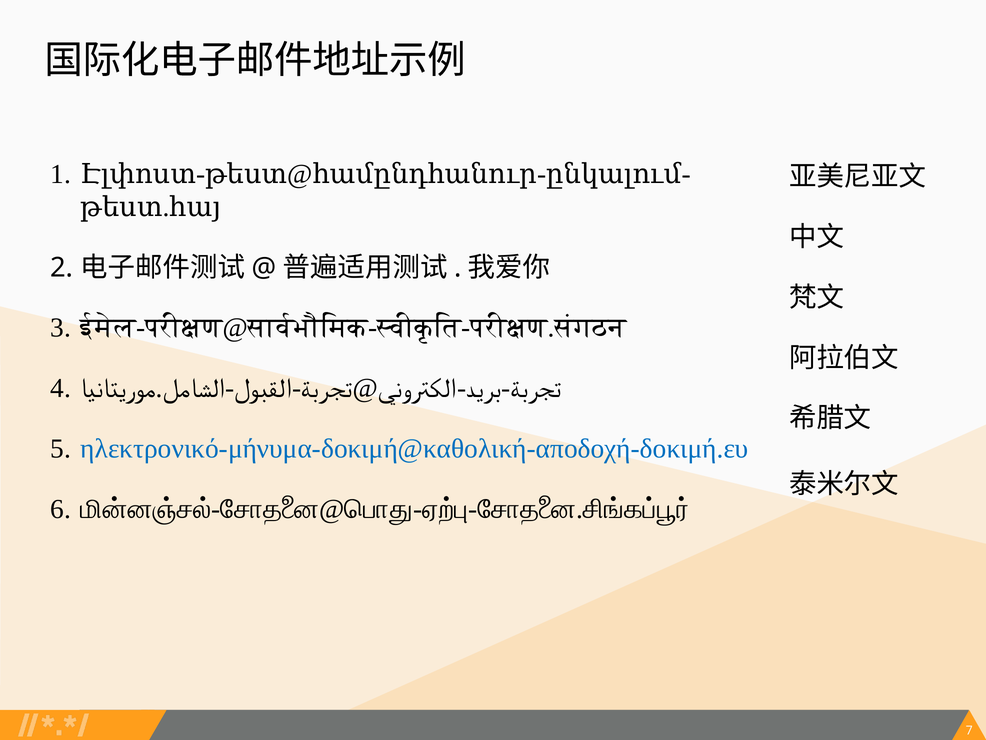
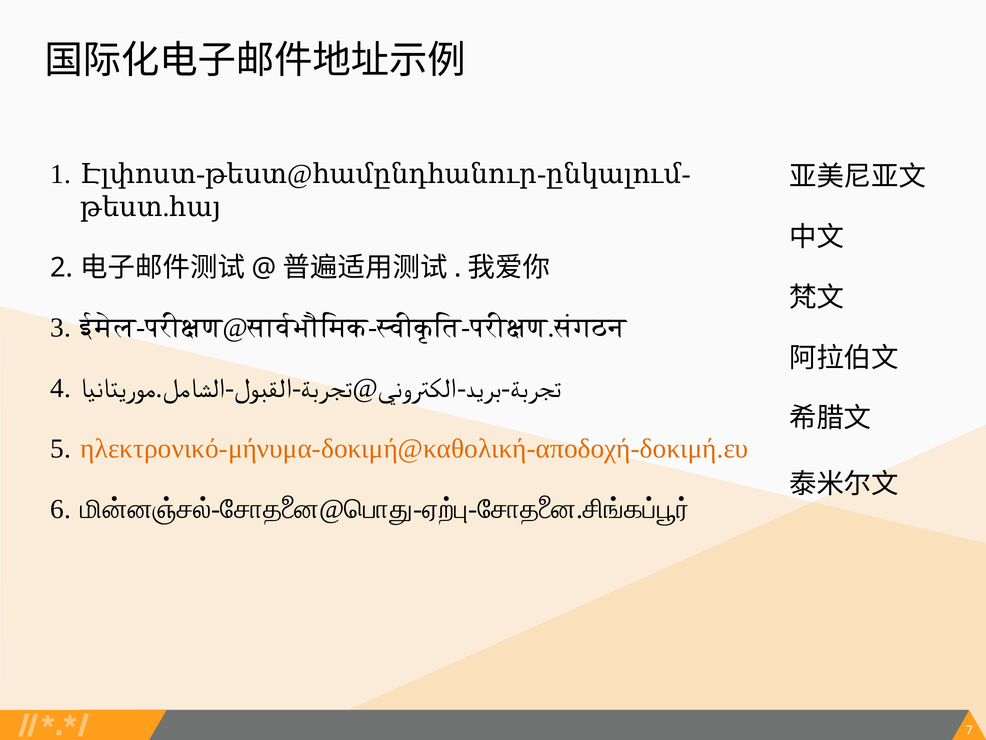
ηλεκτρονικό-μήνυμα-δοκιμή@καθολική-αποδοχή-δοκιμή.ευ colour: blue -> orange (414, 448)
